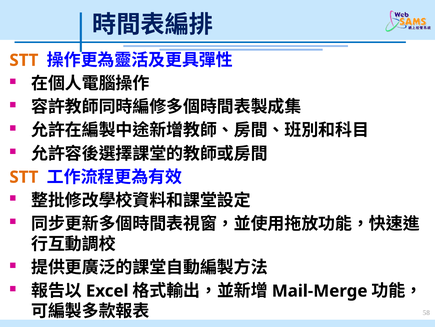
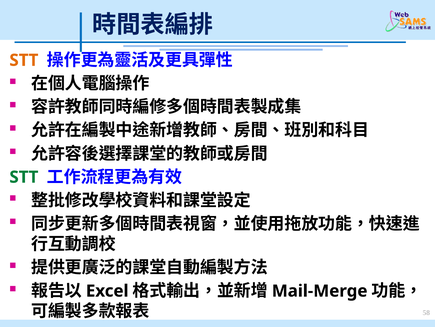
STT colour: orange -> green (24, 177)
